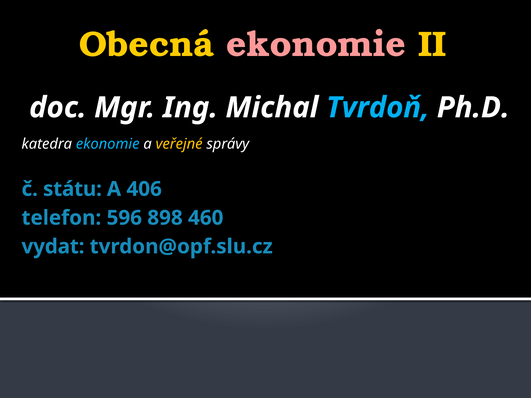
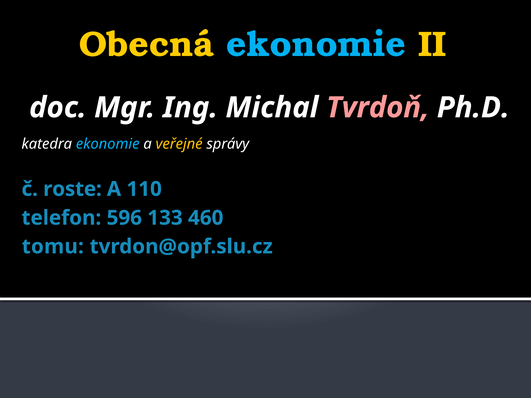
ekonomie colour: pink -> light blue (316, 44)
Tvrdoň colour: light blue -> pink (378, 108)
státu: státu -> roste (72, 189)
406: 406 -> 110 (144, 189)
898: 898 -> 133 (165, 218)
vydat: vydat -> tomu (53, 247)
